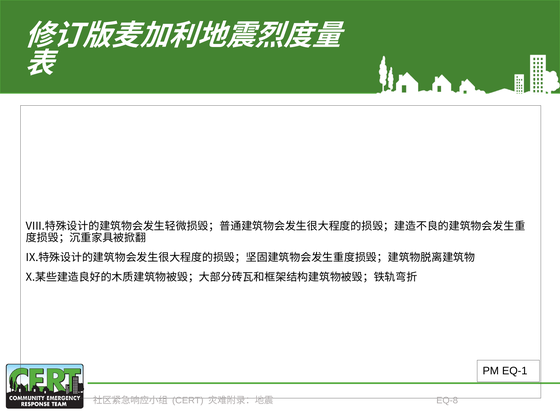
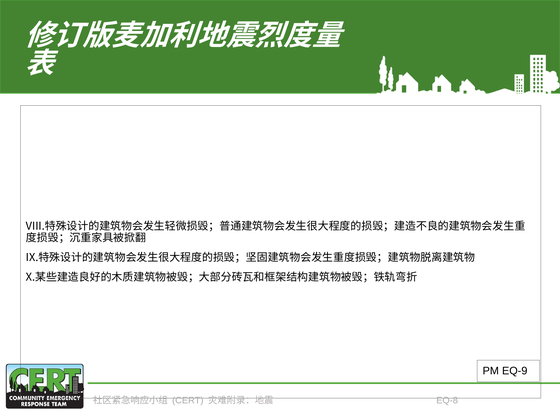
EQ-1: EQ-1 -> EQ-9 (515, 371)
